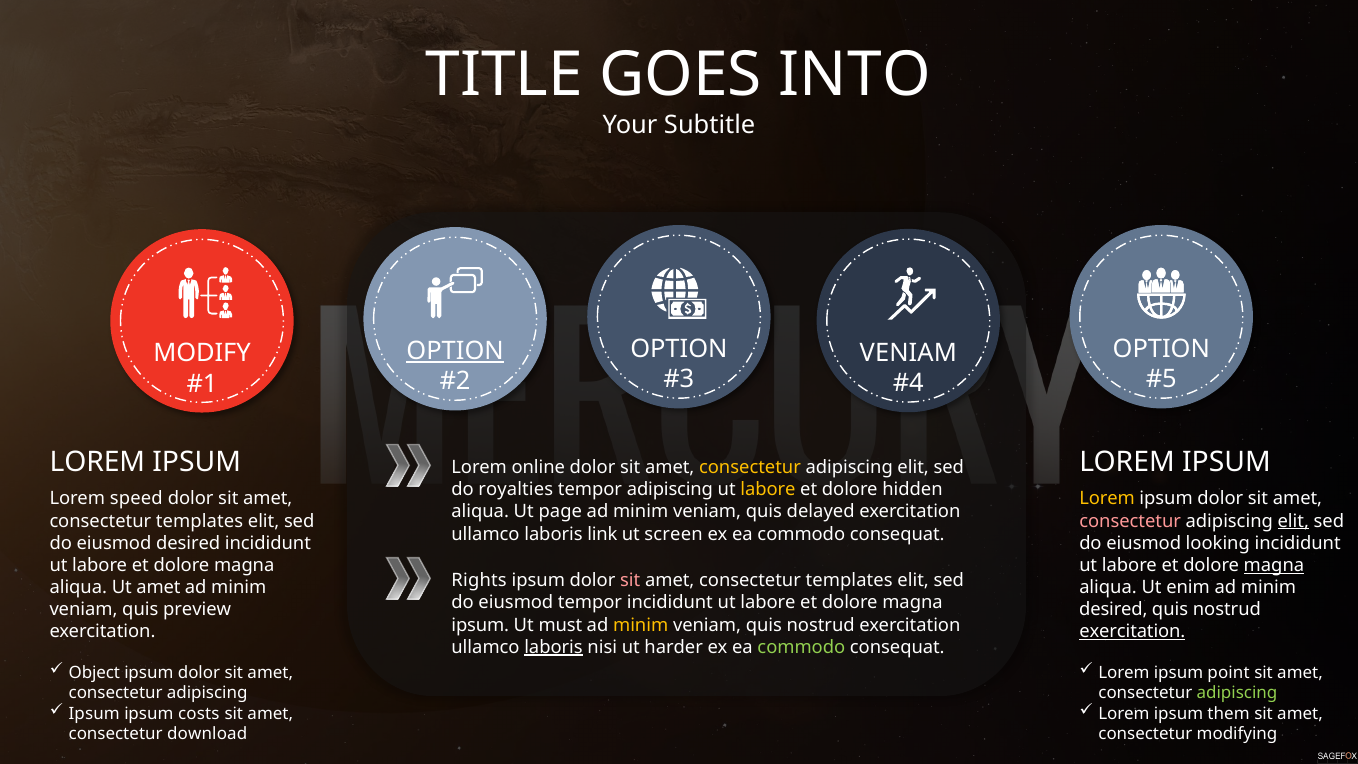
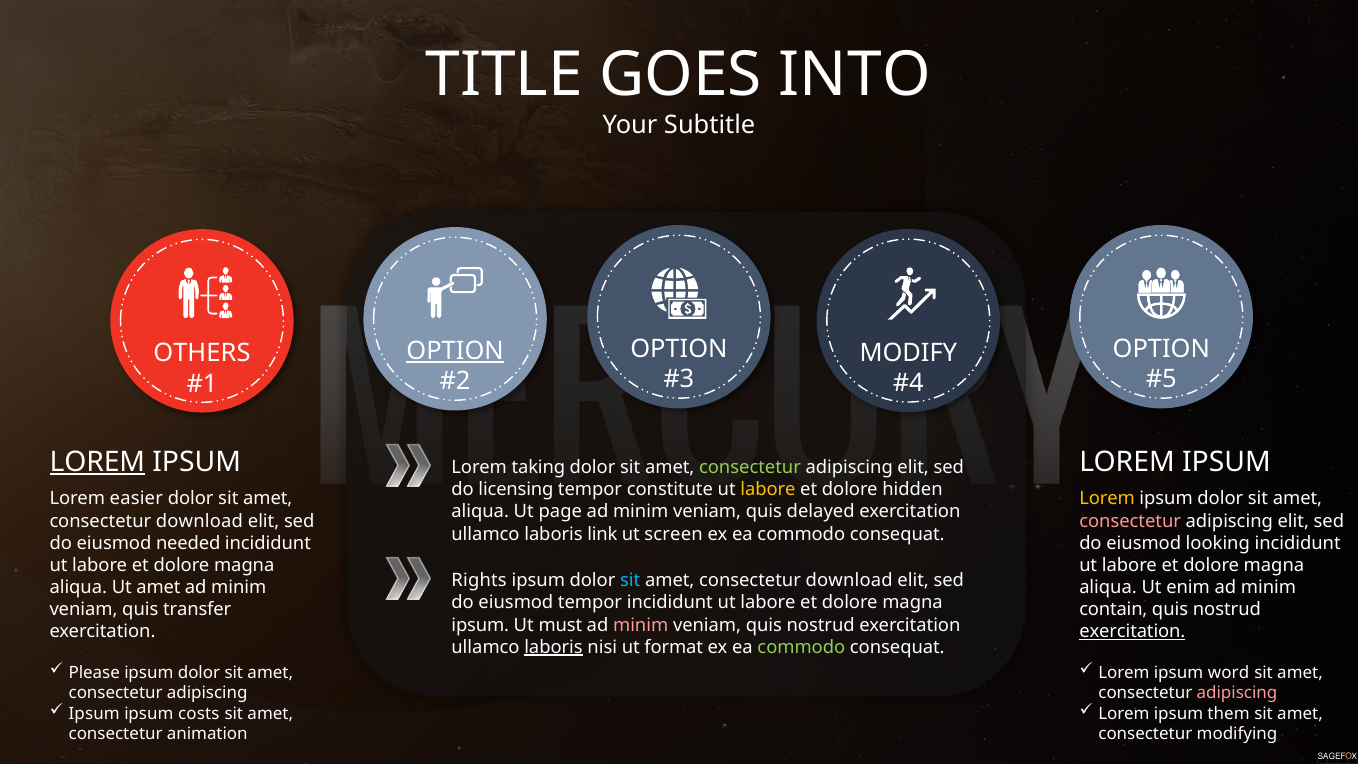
VENIAM: VENIAM -> MODIFY (908, 353)
MODIFY: MODIFY -> OTHERS (202, 353)
LOREM underline: none -> present (97, 462)
online: online -> taking (538, 468)
consectetur colour: yellow -> light green (750, 468)
royalties: royalties -> licensing (516, 490)
tempor adipiscing: adipiscing -> constitute (670, 490)
speed: speed -> easier (136, 499)
templates: templates -> download (199, 521)
elit underline: present -> none (1293, 521)
eiusmod desired: desired -> needed (188, 543)
magna underline: present -> none (1274, 565)
sit colour: pink -> light blue (630, 581)
templates: templates -> download (849, 581)
preview: preview -> transfer (197, 609)
desired: desired -> contain (1113, 609)
minim colour: yellow -> pink (641, 625)
harder: harder -> format (674, 647)
Object: Object -> Please (94, 673)
point: point -> word (1229, 673)
adipiscing colour: light green -> pink (1237, 693)
download: download -> animation (207, 734)
